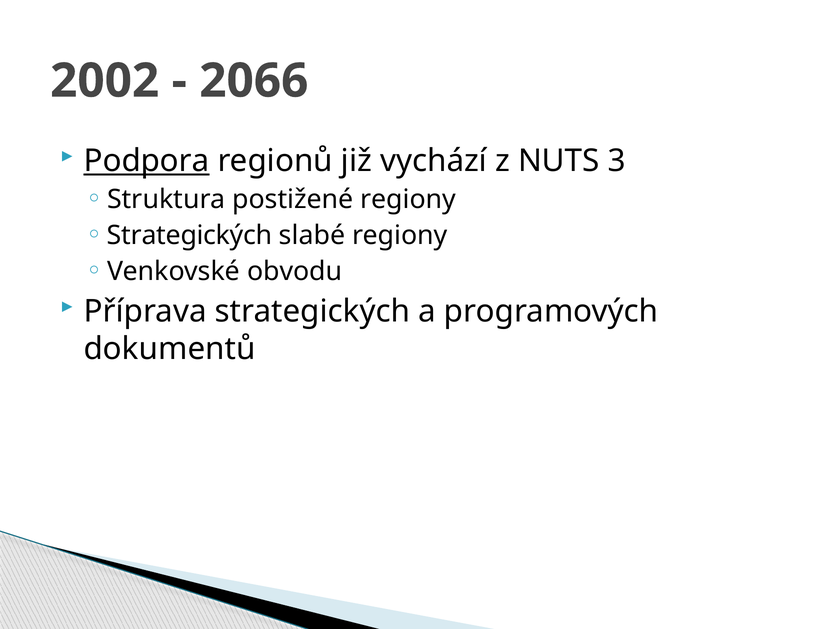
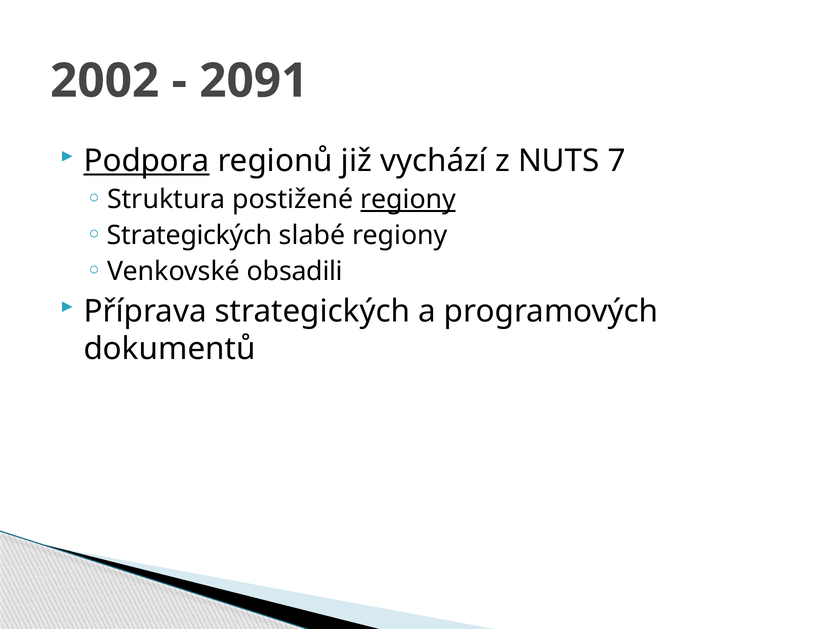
2066: 2066 -> 2091 (254, 81)
3: 3 -> 7 (617, 161)
regiony underline: none -> present (408, 199)
obvodu: obvodu -> obsadili (295, 271)
